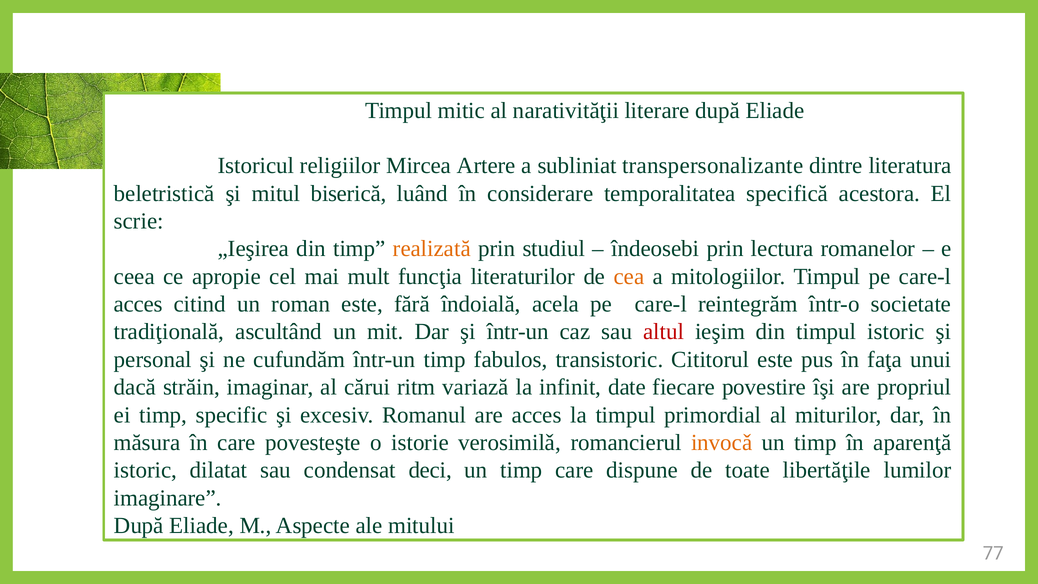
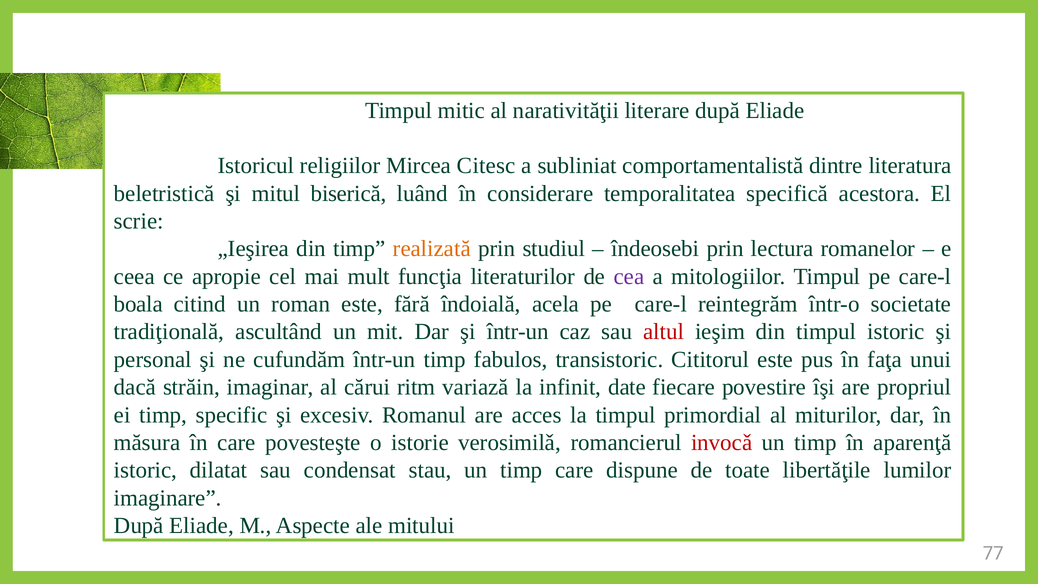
Artere: Artere -> Citesc (486, 166)
transpersonalizante: transpersonalizante -> comportamentalistă (713, 166)
cea colour: orange -> purple (629, 276)
acces: acces -> boala (138, 304)
invocǎ colour: orange -> red (722, 442)
deci: deci -> stau (430, 470)
